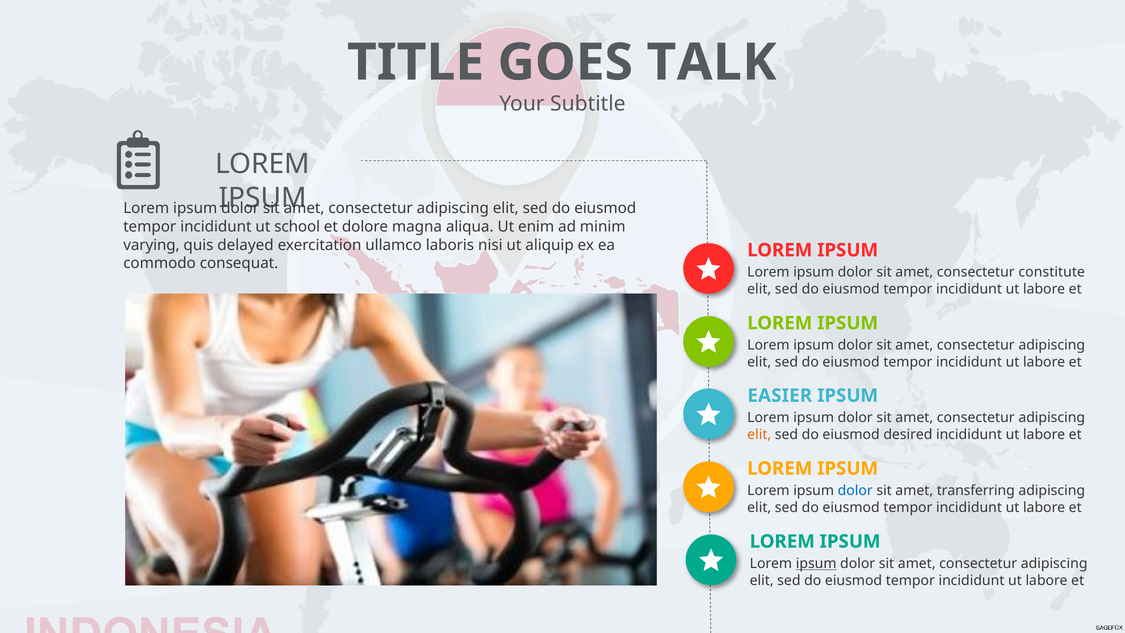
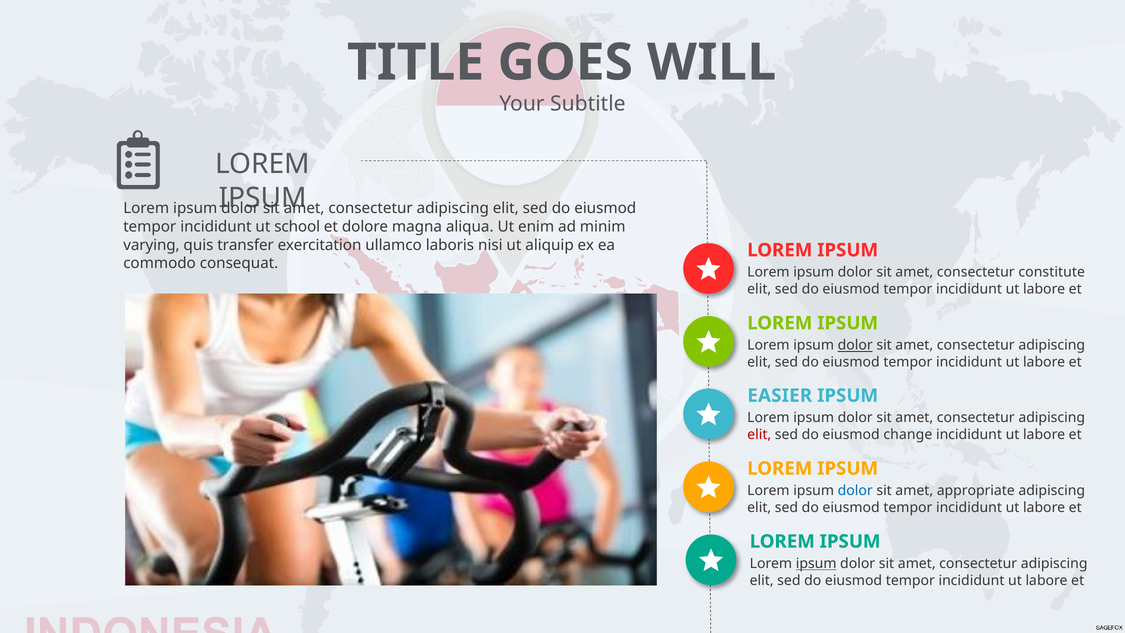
TALK: TALK -> WILL (712, 62)
delayed: delayed -> transfer (246, 245)
dolor underline: none -> present (855, 345)
elit colour: orange -> red (759, 435)
desired: desired -> change (908, 435)
transferring: transferring -> appropriate (976, 491)
